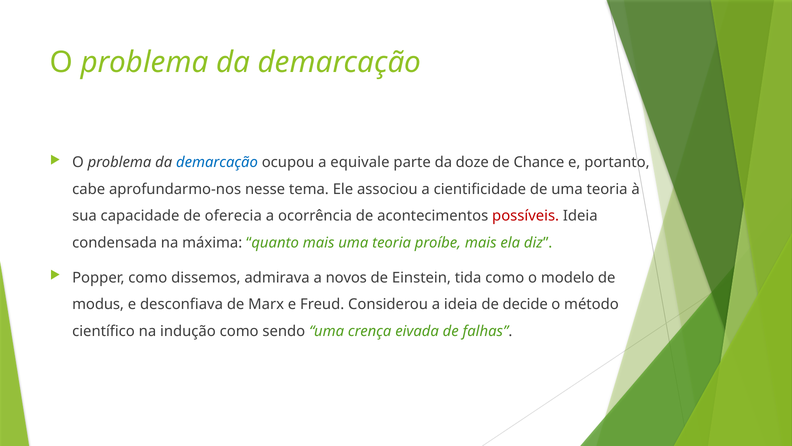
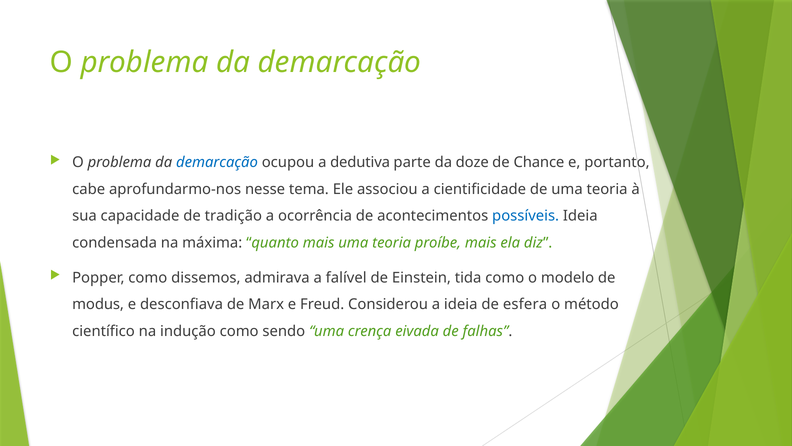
equivale: equivale -> dedutiva (360, 162)
oferecia: oferecia -> tradição (233, 216)
possíveis colour: red -> blue (526, 216)
novos: novos -> falível (346, 277)
decide: decide -> esfera (525, 304)
